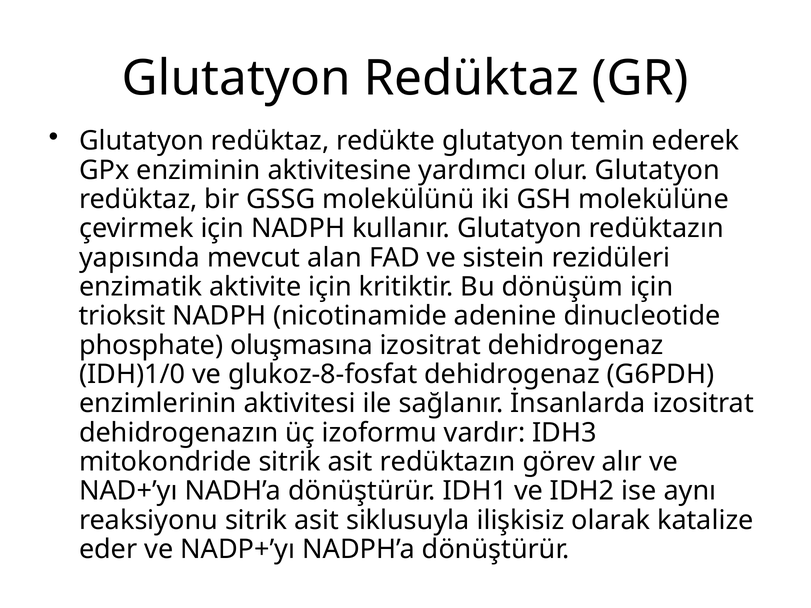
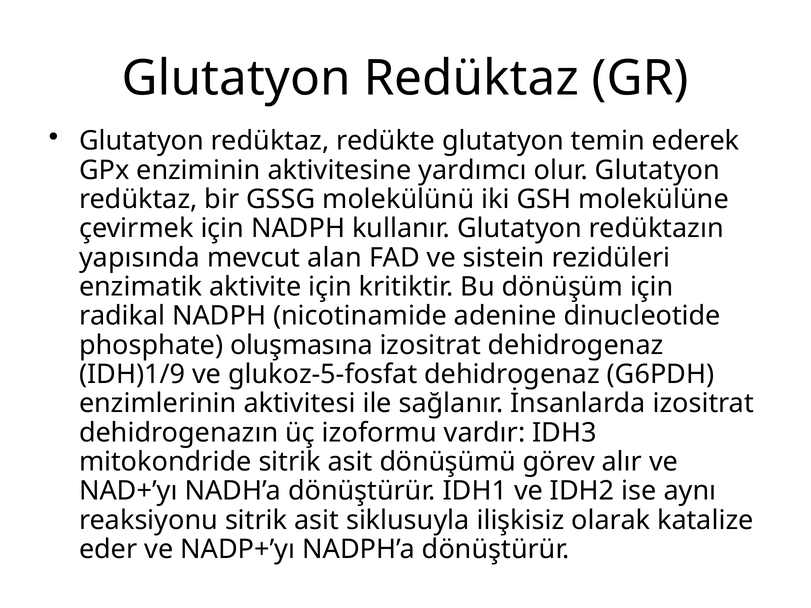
trioksit: trioksit -> radikal (122, 316)
IDH)1/0: IDH)1/0 -> IDH)1/9 (132, 375)
glukoz-8-fosfat: glukoz-8-fosfat -> glukoz-5-fosfat (323, 375)
asit redüktazın: redüktazın -> dönüşümü (448, 462)
